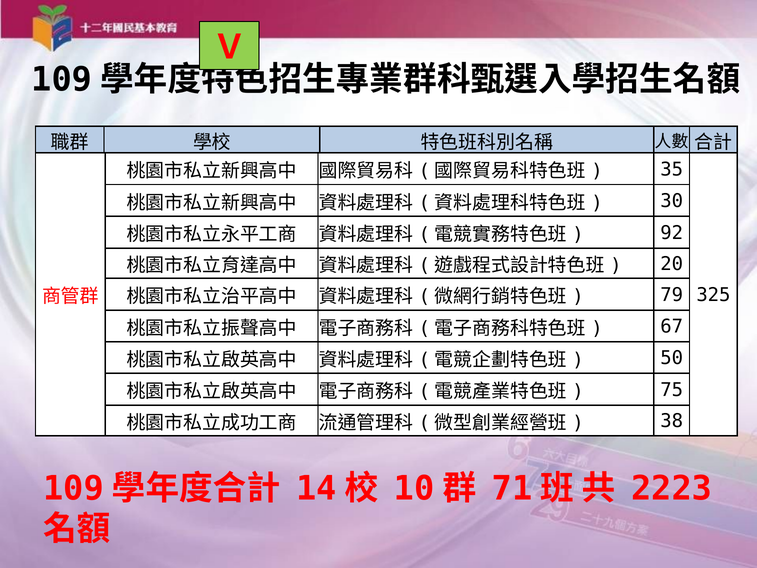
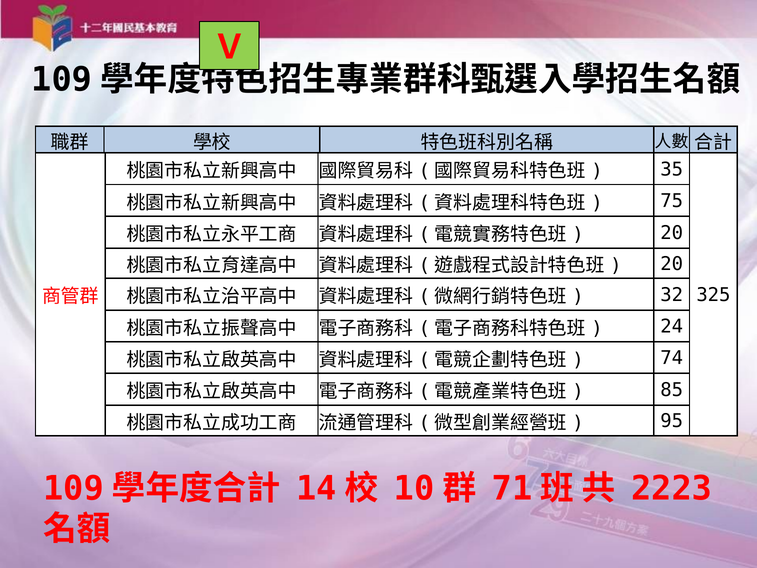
30: 30 -> 75 (672, 201)
92: 92 -> 20 (672, 233)
79: 79 -> 32 (672, 295)
67: 67 -> 24 (672, 326)
50: 50 -> 74 (672, 358)
75: 75 -> 85 (672, 390)
38: 38 -> 95 (672, 421)
